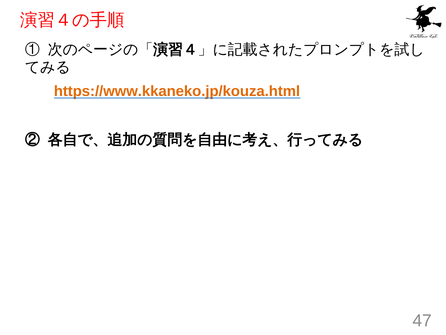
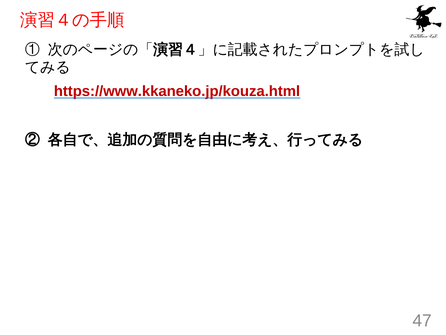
https://www.kkaneko.jp/kouza.html colour: orange -> red (177, 91)
